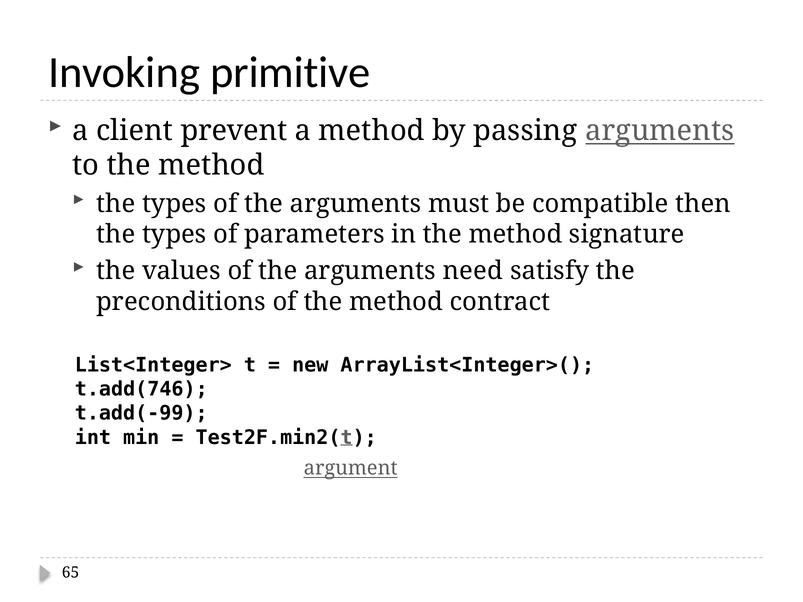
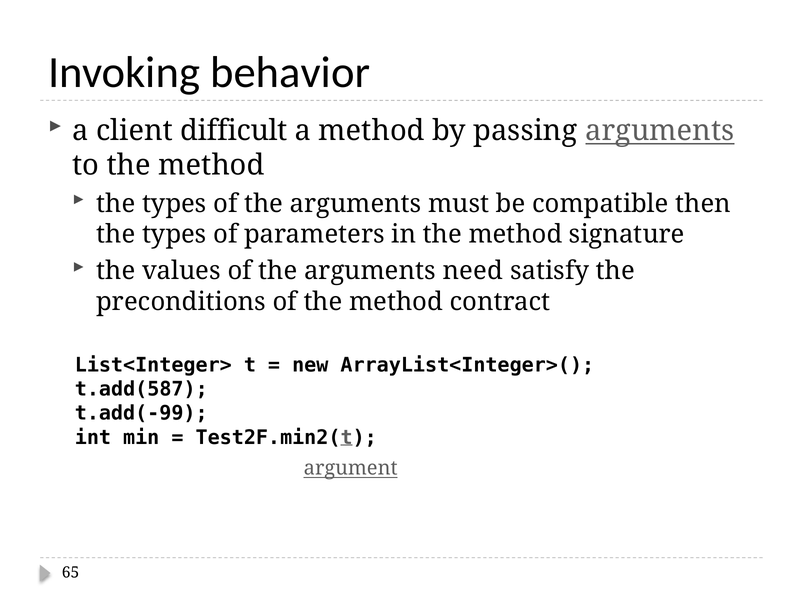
primitive: primitive -> behavior (290, 73)
prevent: prevent -> difficult (234, 131)
t.add(746: t.add(746 -> t.add(587 (141, 389)
